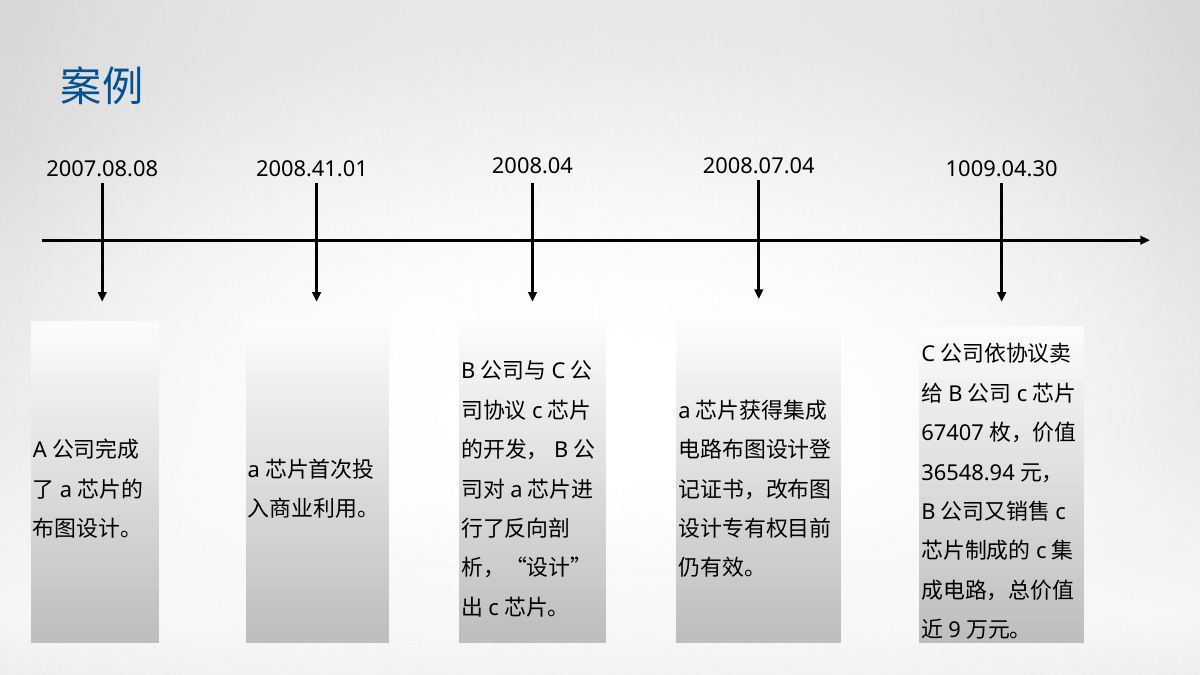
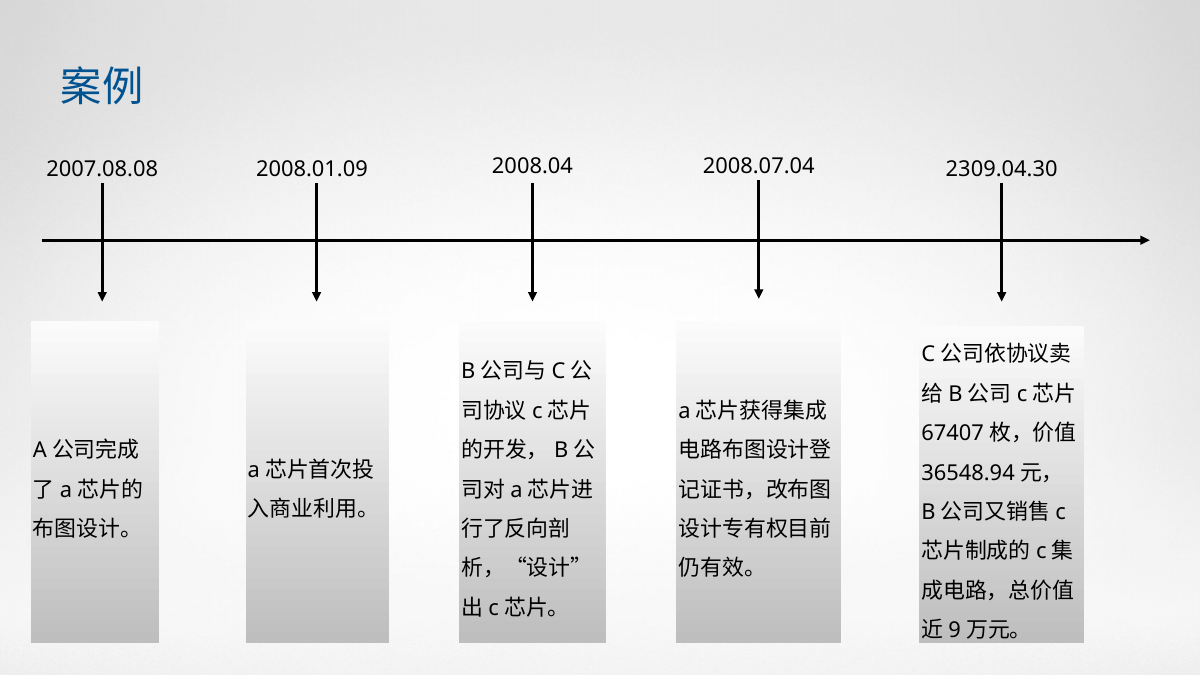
2008.41.01: 2008.41.01 -> 2008.01.09 (312, 169)
1009.04.30: 1009.04.30 -> 2309.04.30 (1002, 169)
